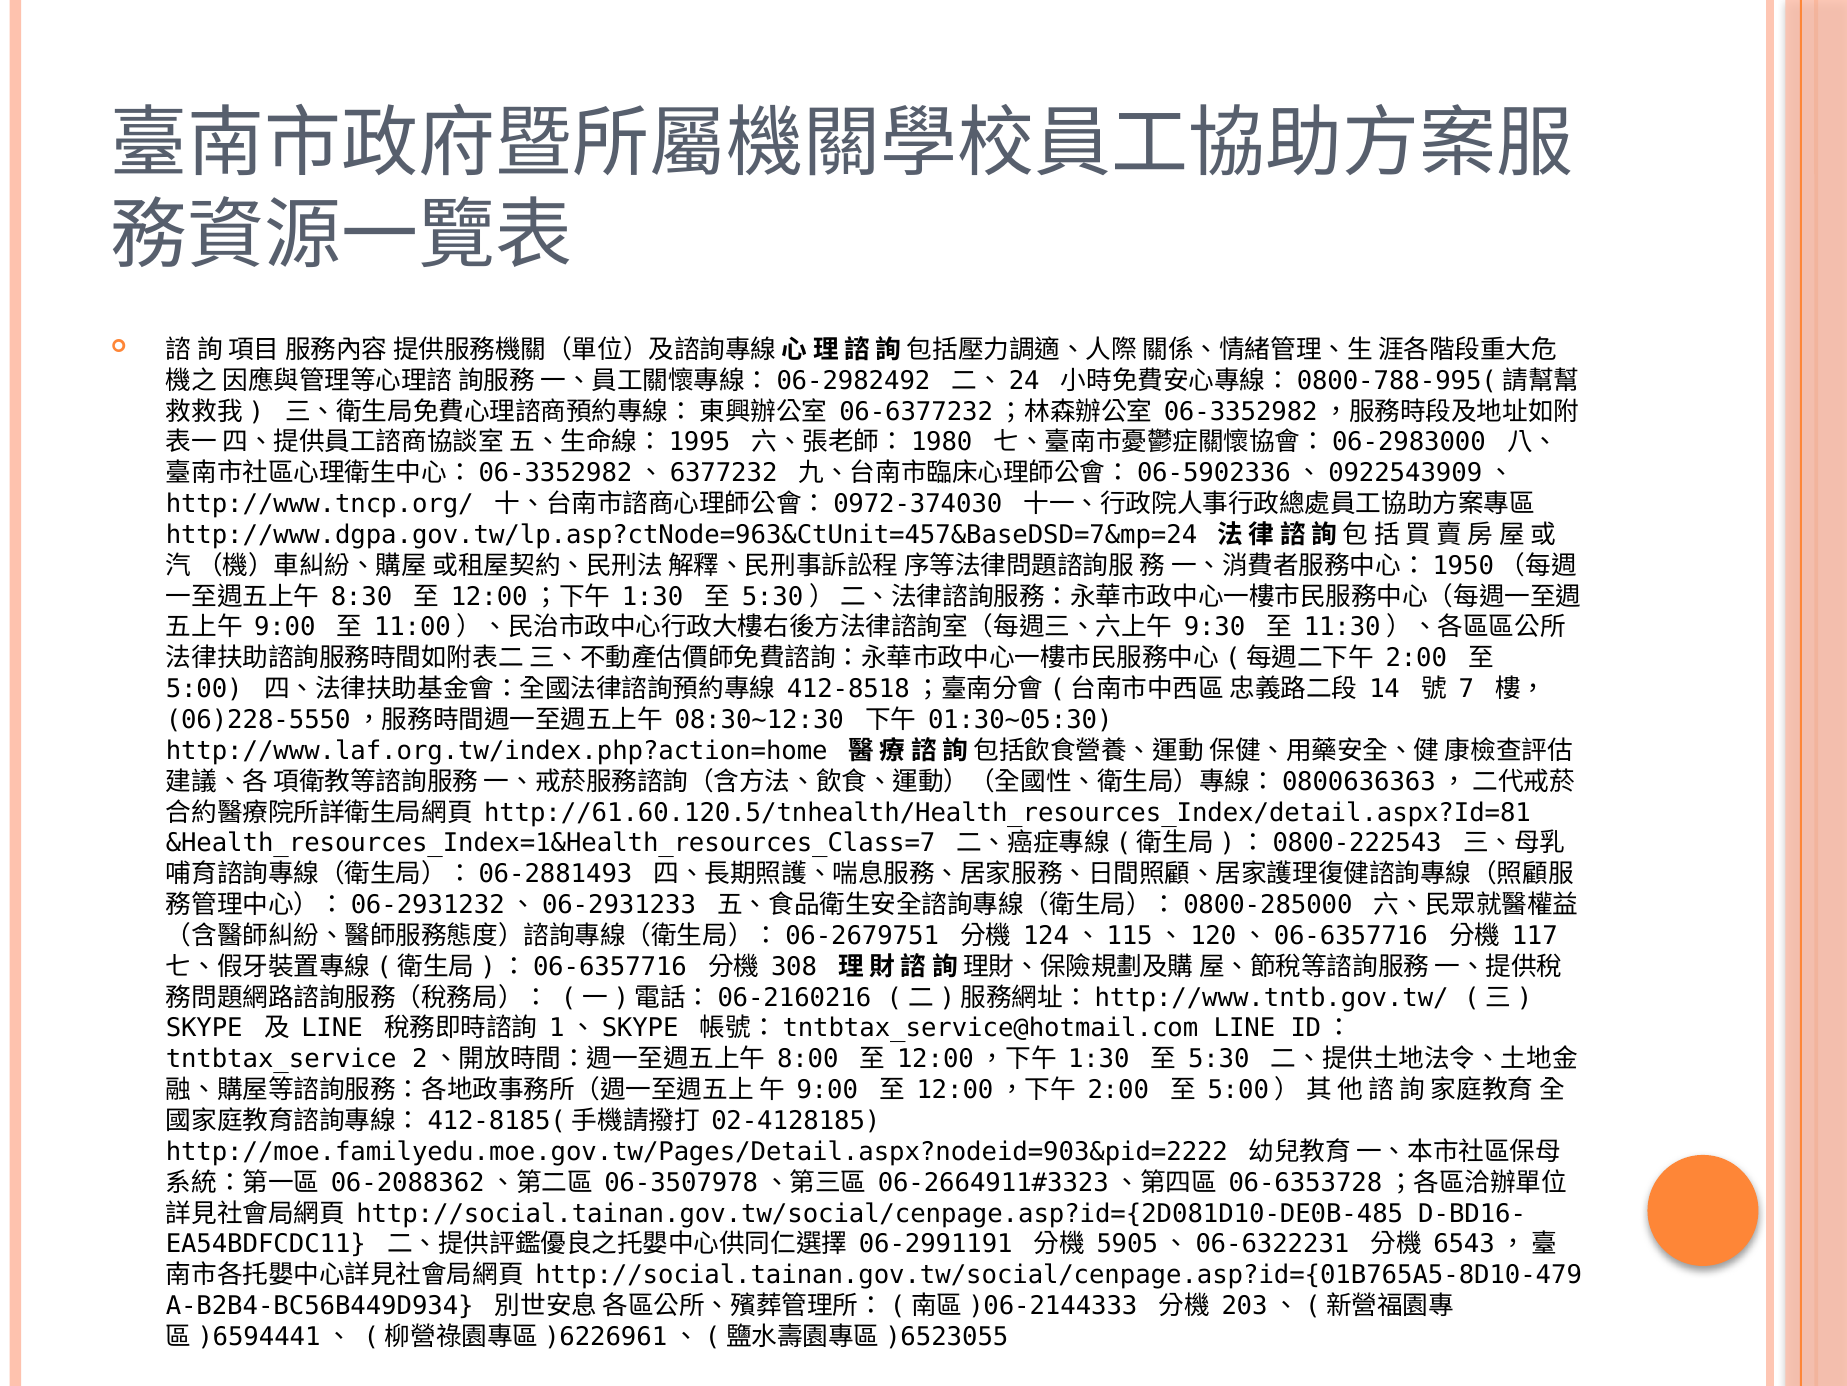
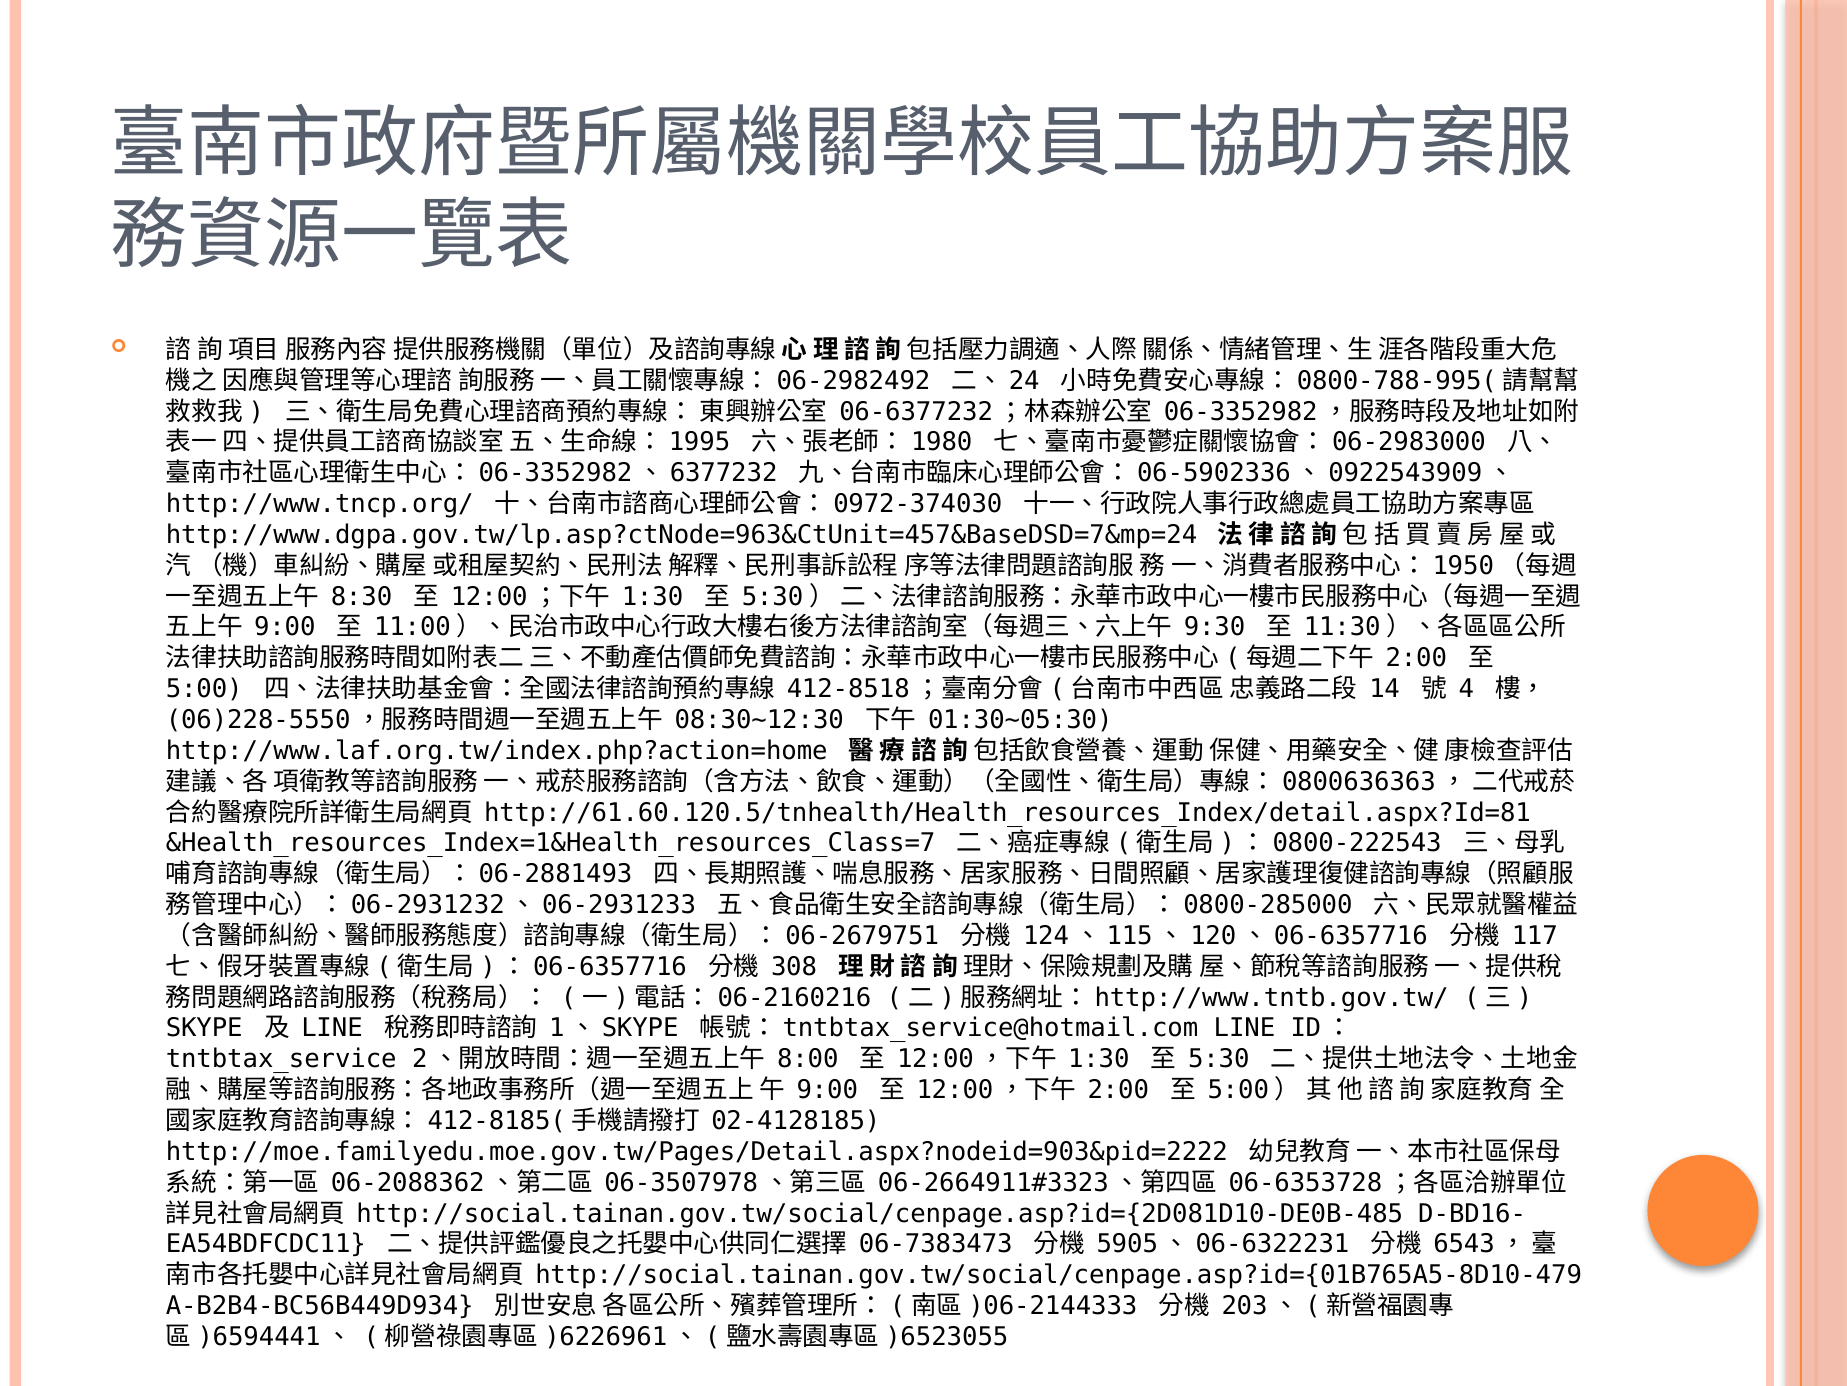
7: 7 -> 4 (1466, 689)
06-2991191: 06-2991191 -> 06-7383473 (936, 1244)
